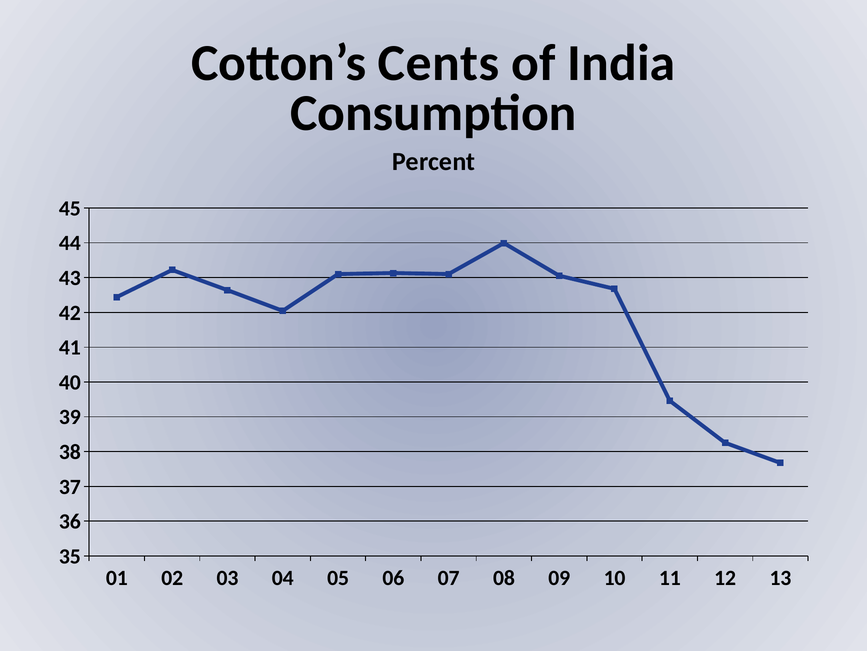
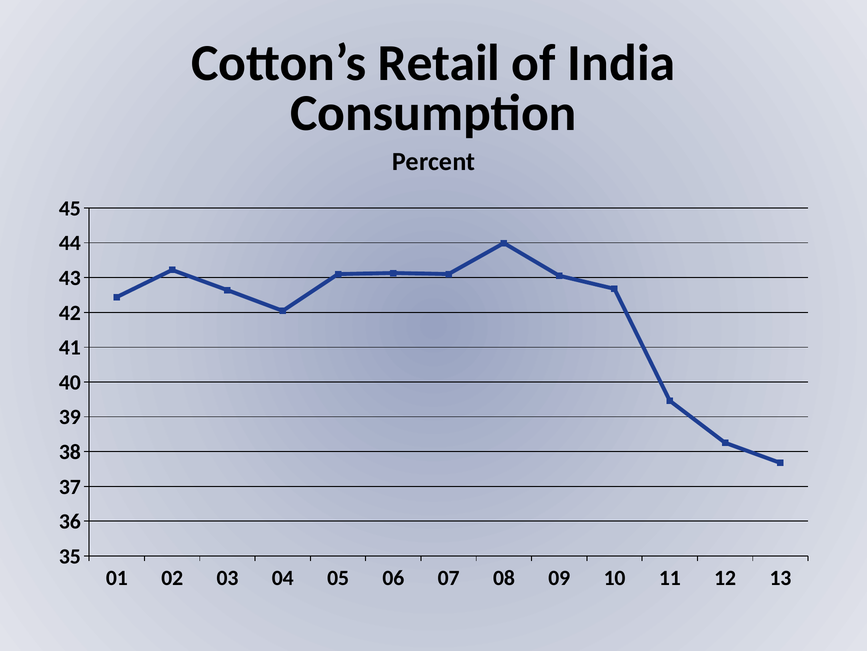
Cents: Cents -> Retail (439, 63)
